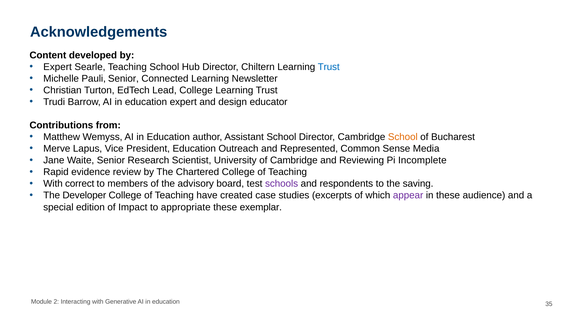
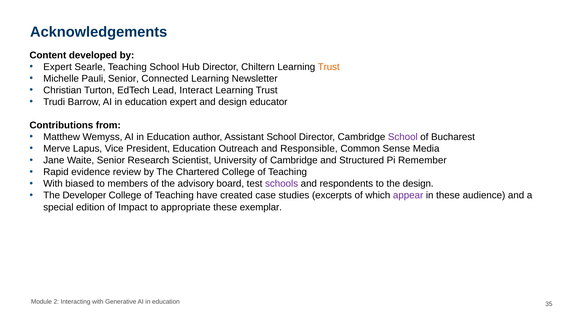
Trust colour: blue -> orange (329, 67)
Lead College: College -> Interact (196, 90)
School colour: orange -> purple (403, 137)
Represented: Represented -> Responsible (309, 149)
Reviewing: Reviewing -> Structured (362, 160)
Incomplete: Incomplete -> Remember (422, 160)
correct: correct -> biased (80, 184)
the saving: saving -> design (418, 184)
